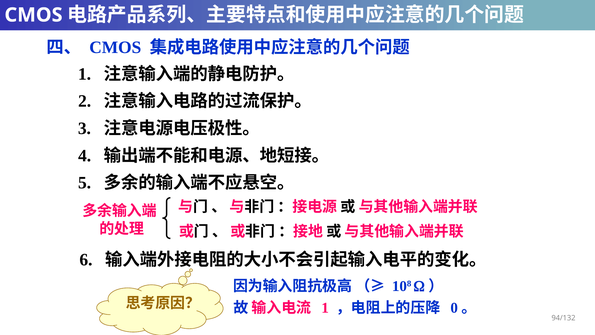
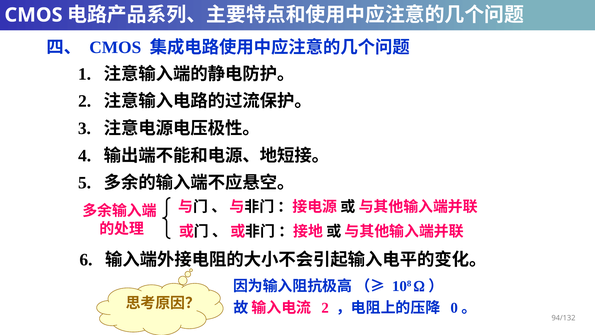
1: 1 -> 2 (325, 308)
